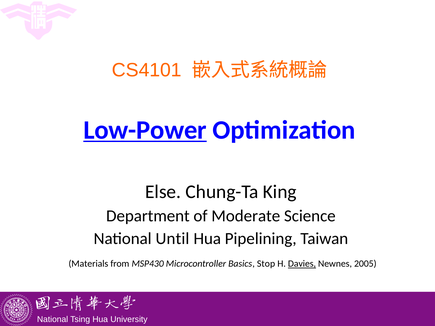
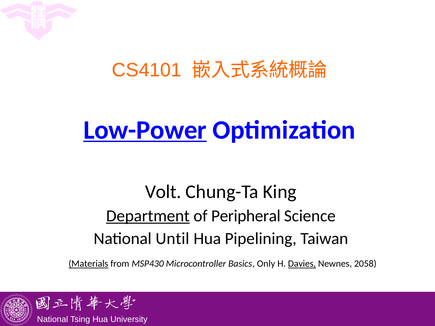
Else: Else -> Volt (163, 192)
Department underline: none -> present (148, 216)
Moderate: Moderate -> Peripheral (246, 216)
Materials underline: none -> present (88, 264)
Stop: Stop -> Only (266, 264)
2005: 2005 -> 2058 (365, 264)
